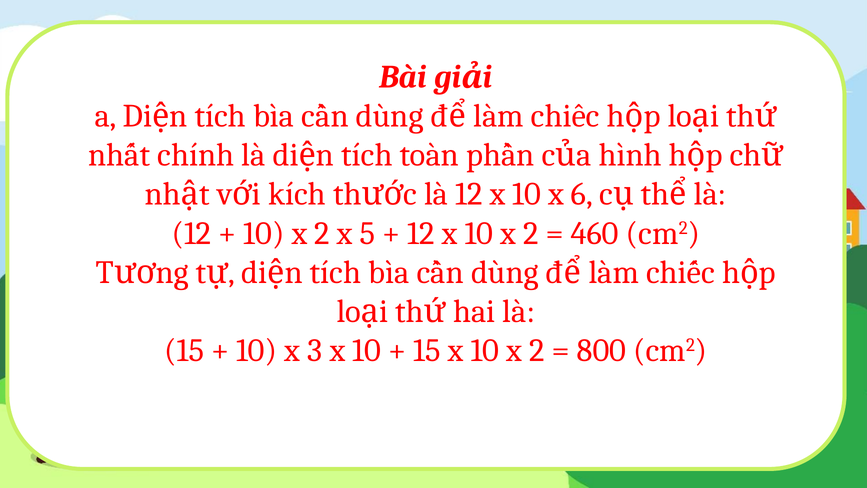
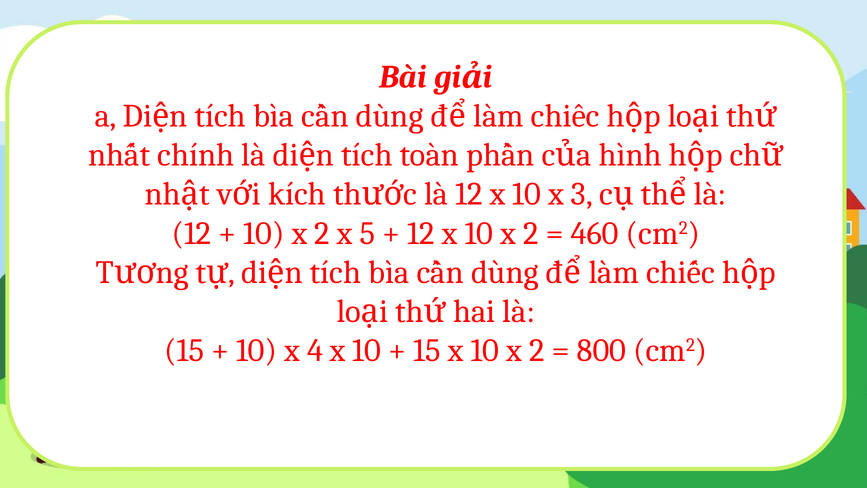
6: 6 -> 3 (582, 194)
3: 3 -> 4 (315, 350)
